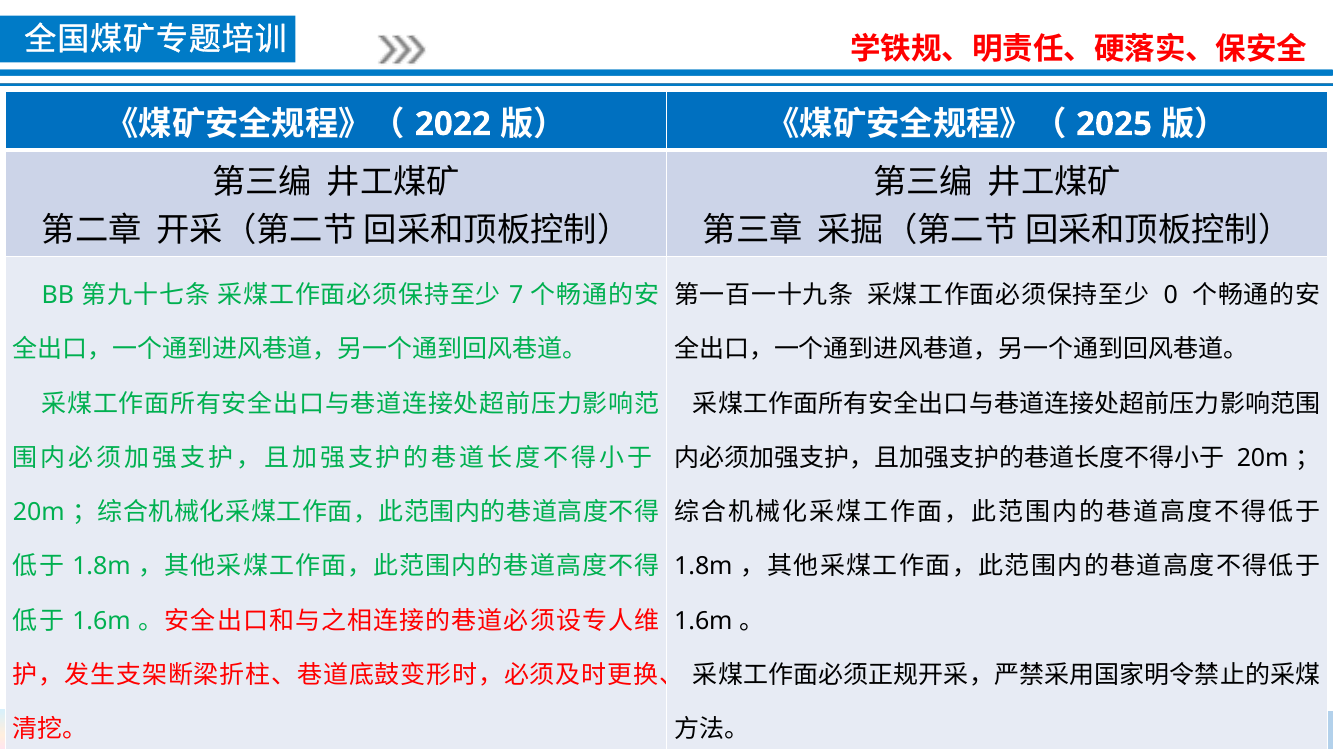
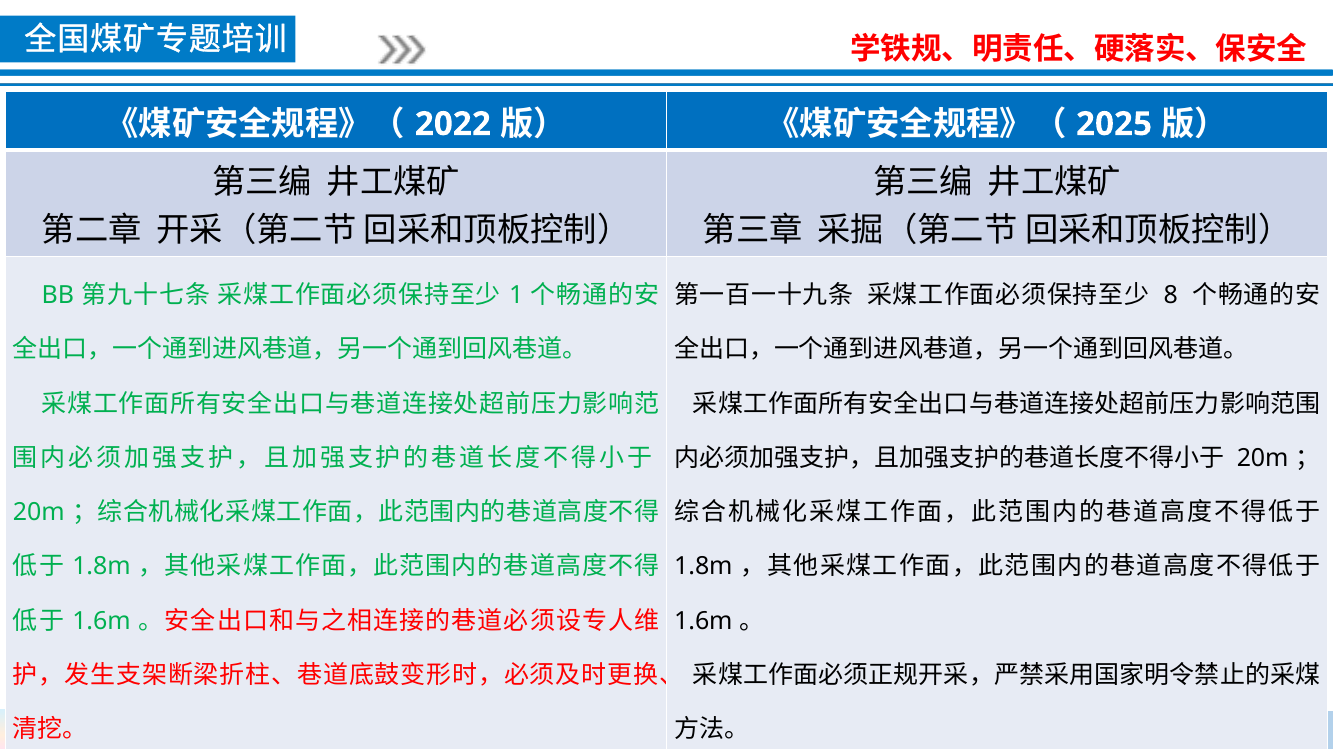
0: 0 -> 8 (1171, 296)
7: 7 -> 1 (516, 296)
